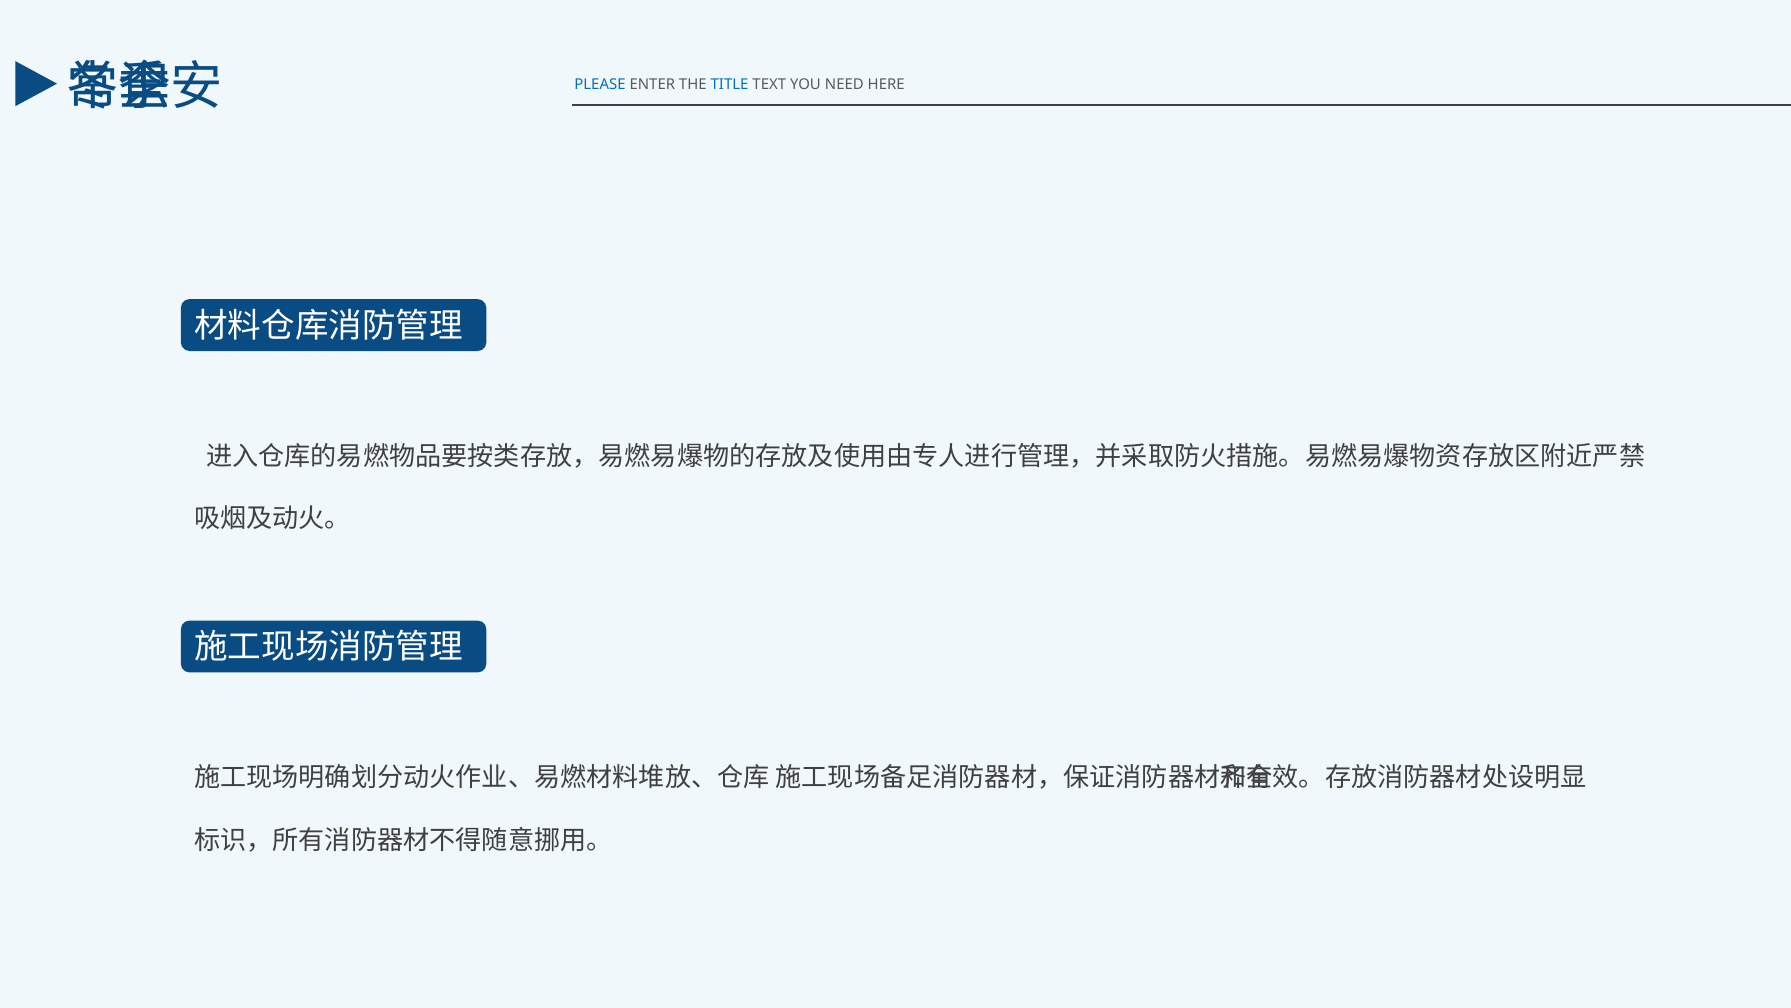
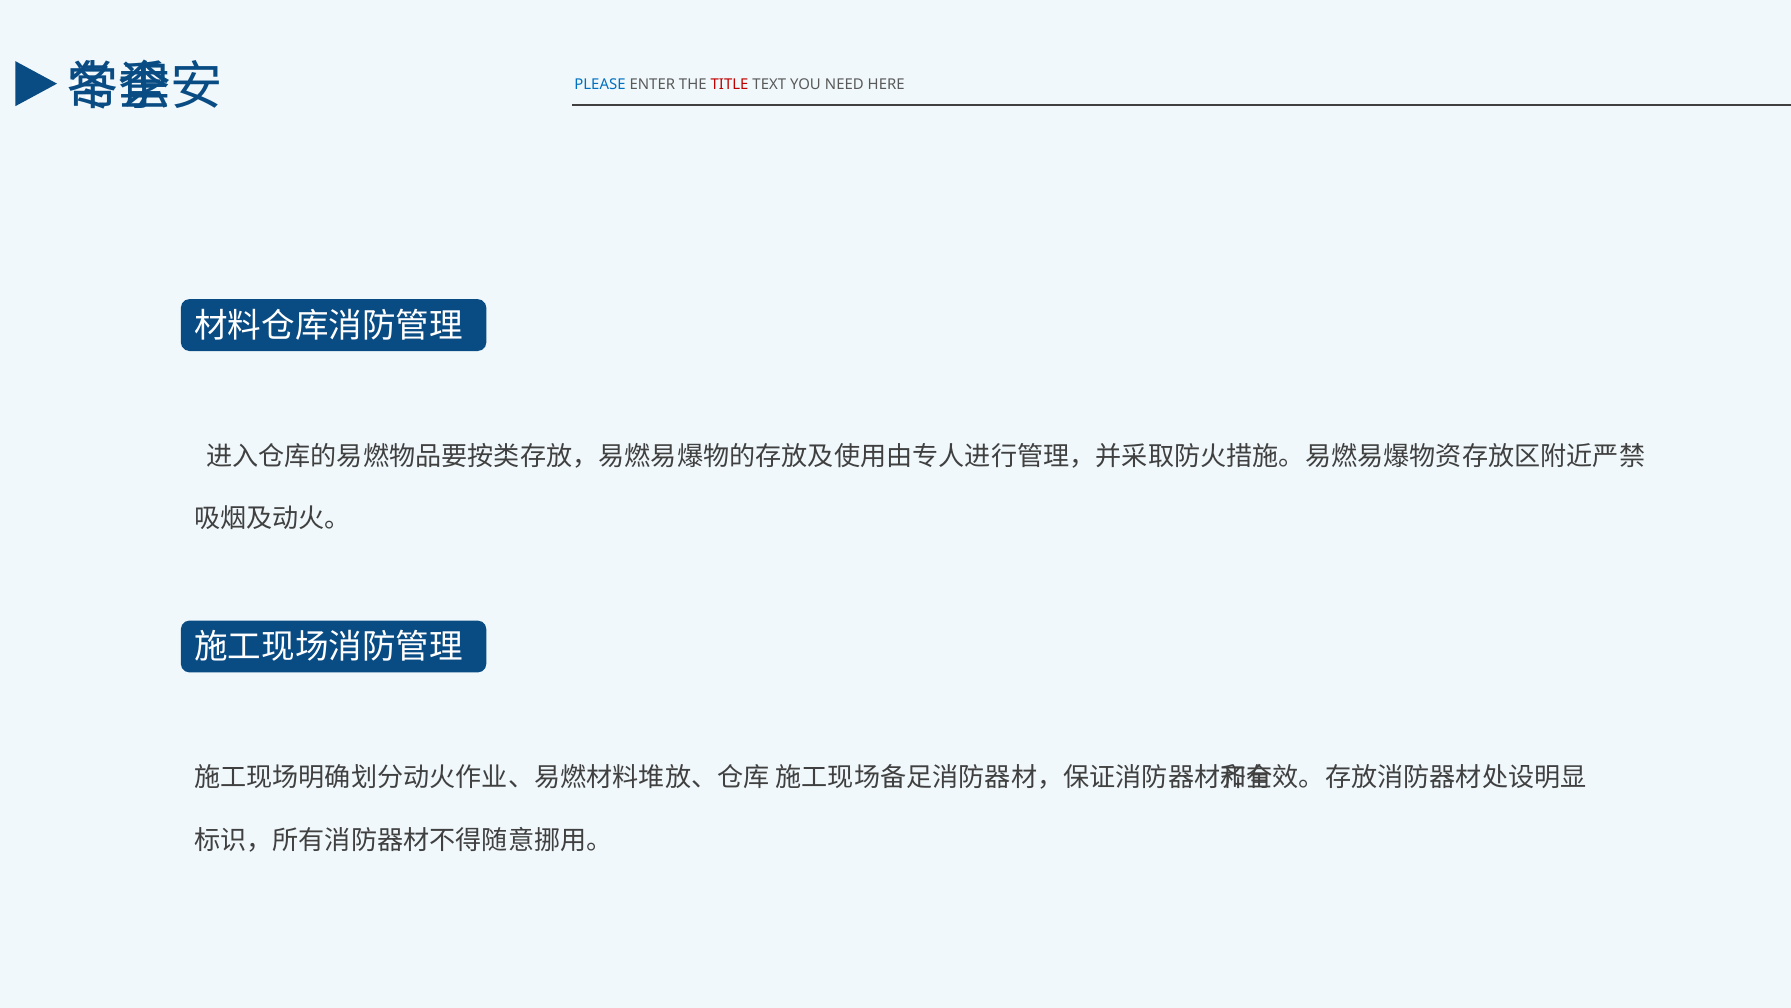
TITLE colour: blue -> red (730, 85)
